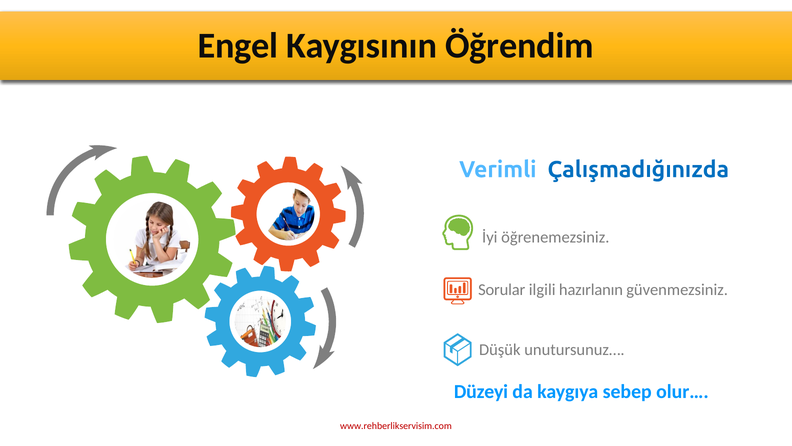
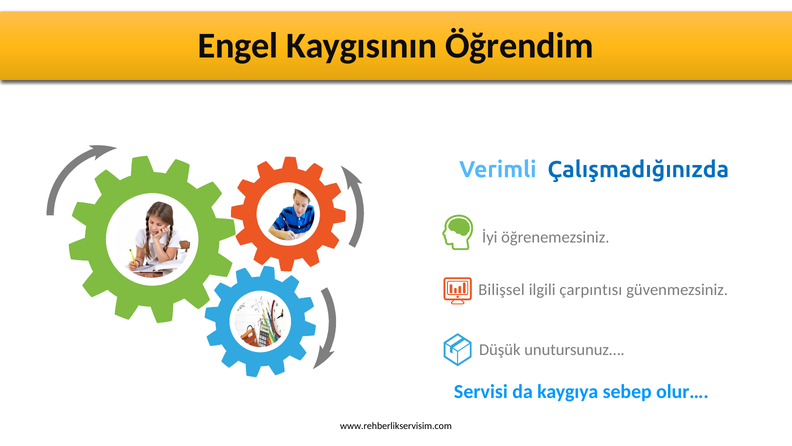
Sorular: Sorular -> Bilişsel (502, 290)
hazırlanın: hazırlanın -> çarpıntısı (591, 290)
Düzeyi: Düzeyi -> Servisi (481, 391)
www.rehberlikservisim.com colour: red -> black (396, 425)
